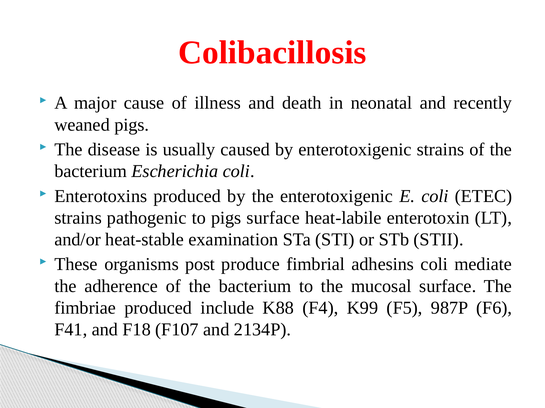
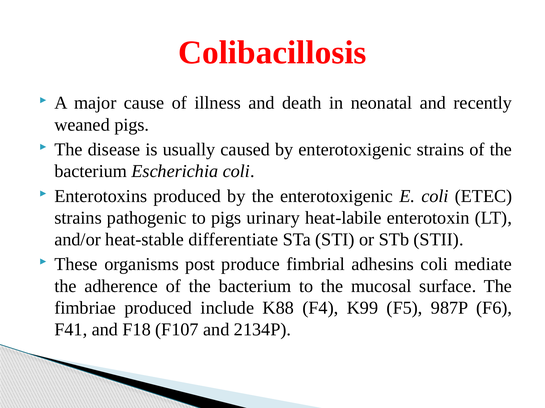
pigs surface: surface -> urinary (273, 218)
examination: examination -> differentiate (233, 240)
